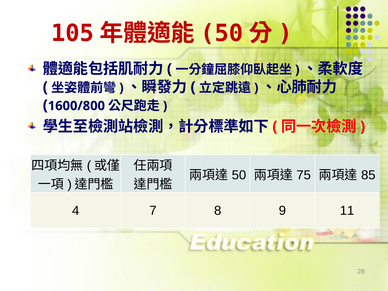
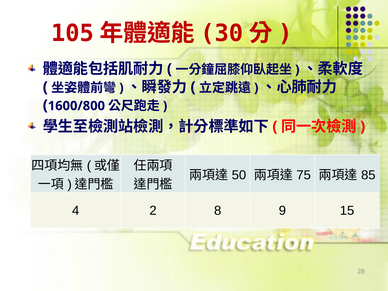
50: 50 -> 30 (222, 33)
7: 7 -> 2 (153, 211)
11: 11 -> 15 (347, 211)
